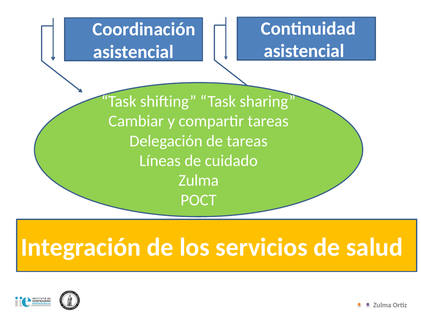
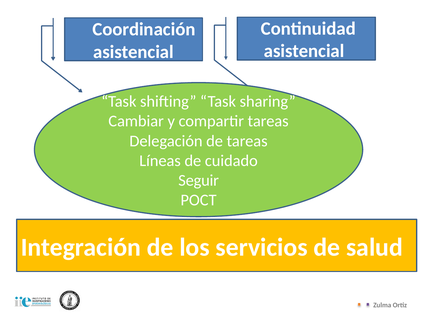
Zulma: Zulma -> Seguir (199, 180)
